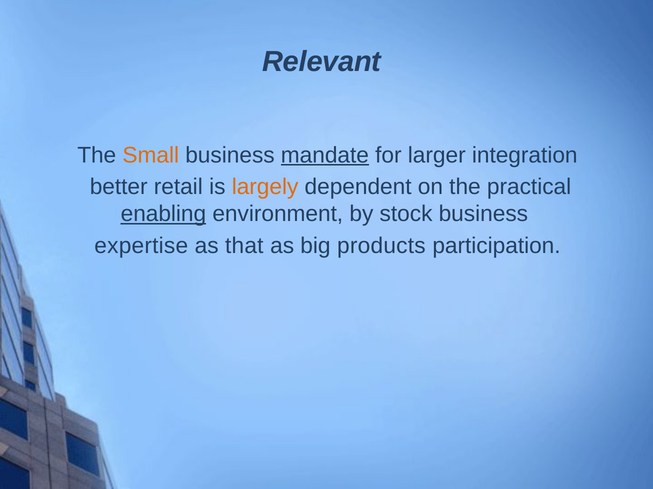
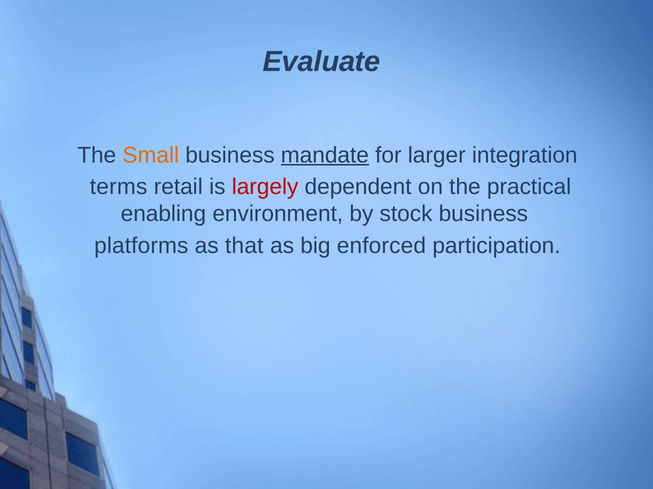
Relevant: Relevant -> Evaluate (322, 62)
better: better -> terms (119, 187)
largely colour: orange -> red (265, 187)
enabling underline: present -> none (163, 214)
expertise: expertise -> platforms (141, 246)
products: products -> enforced (381, 246)
